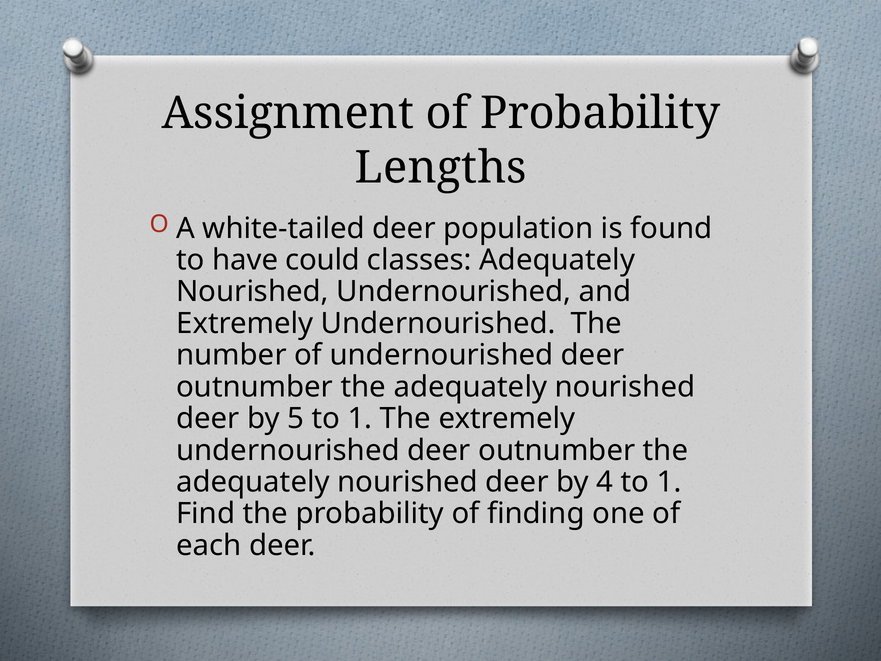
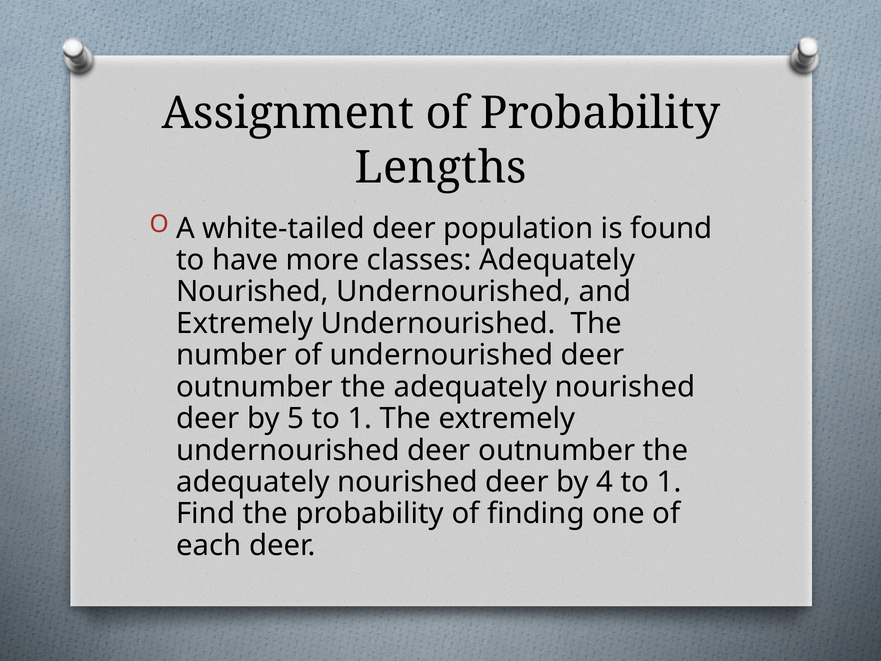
could: could -> more (323, 260)
